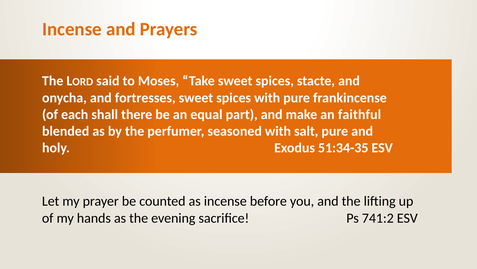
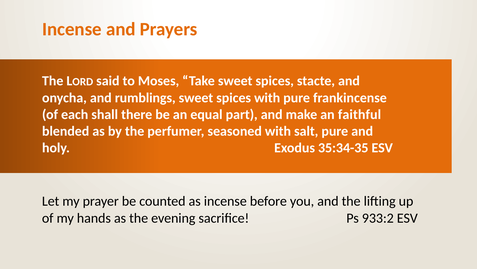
fortresses: fortresses -> rumblings (145, 98)
51:34-35: 51:34-35 -> 35:34-35 (343, 148)
741:2: 741:2 -> 933:2 (378, 218)
